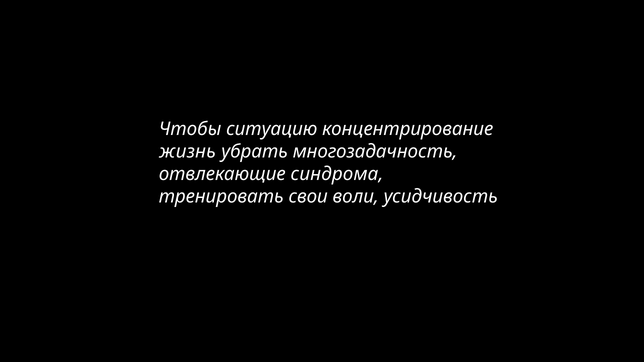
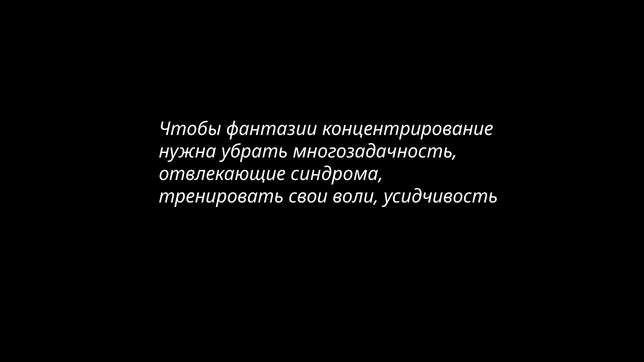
ситуацию: ситуацию -> фантазии (272, 129)
жизнь: жизнь -> нужна (188, 152)
